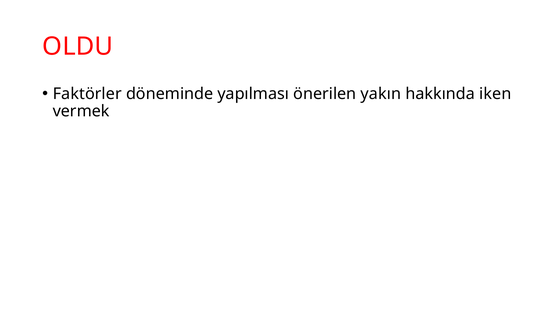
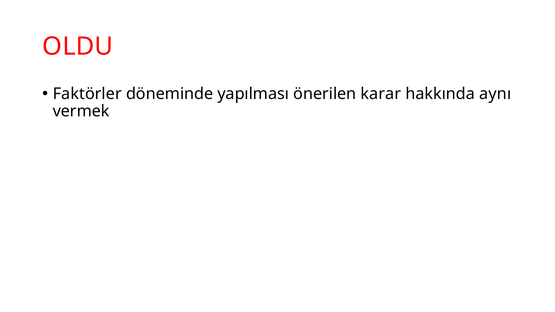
yakın: yakın -> karar (381, 94)
iken: iken -> aynı (495, 94)
